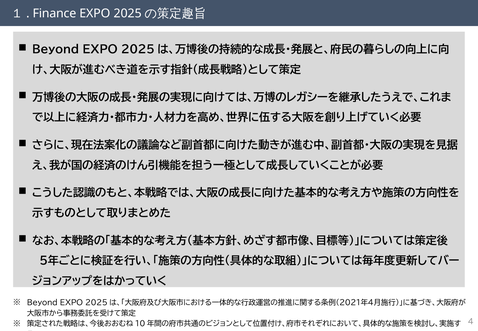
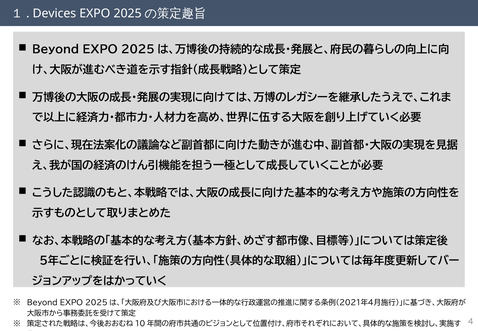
Finance: Finance -> Devices (54, 13)
